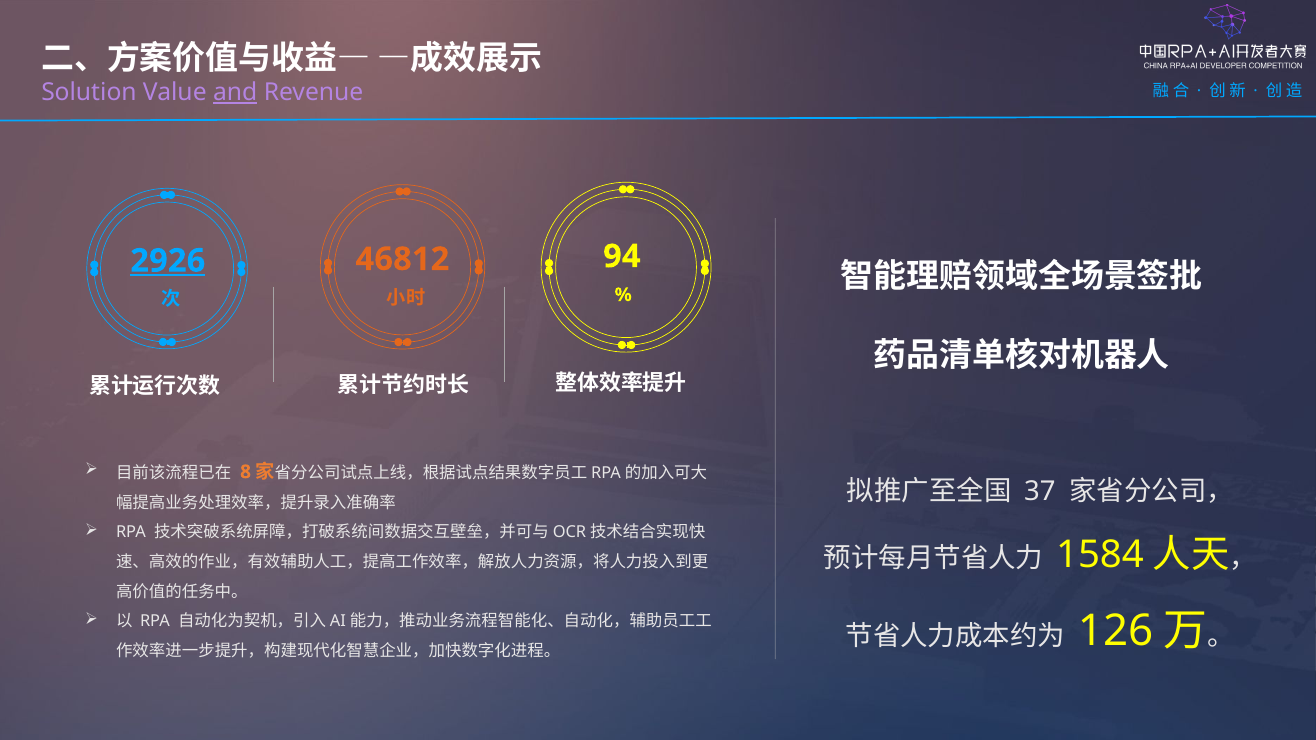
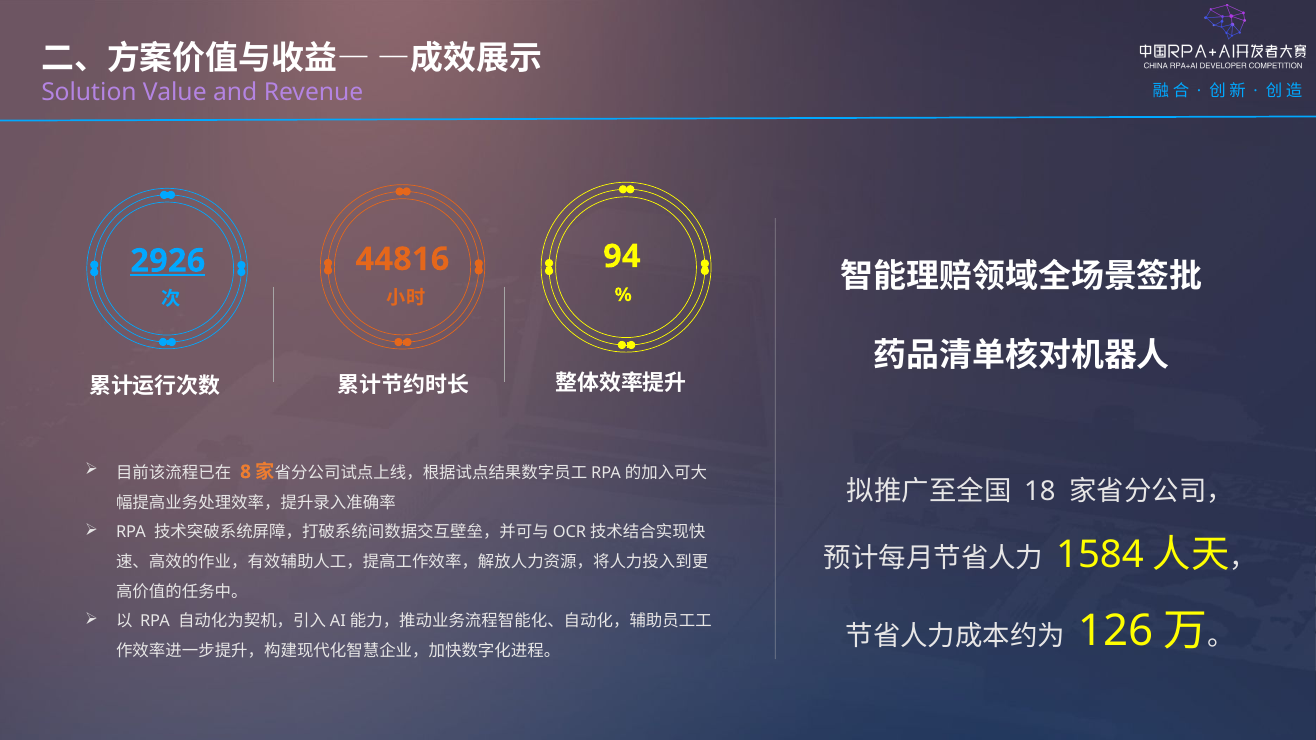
and underline: present -> none (235, 92)
46812: 46812 -> 44816 (402, 259)
37: 37 -> 18 (1040, 492)
